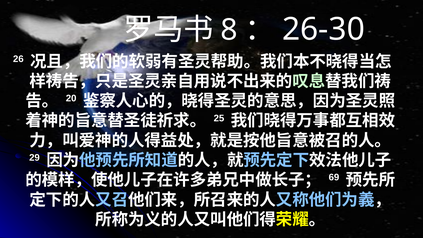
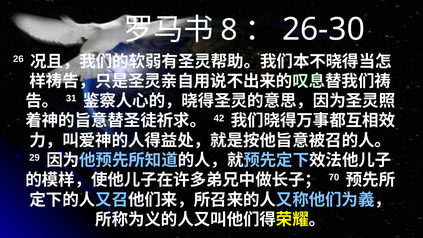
20: 20 -> 31 (71, 98)
25: 25 -> 42 (219, 118)
69: 69 -> 70 (334, 177)
